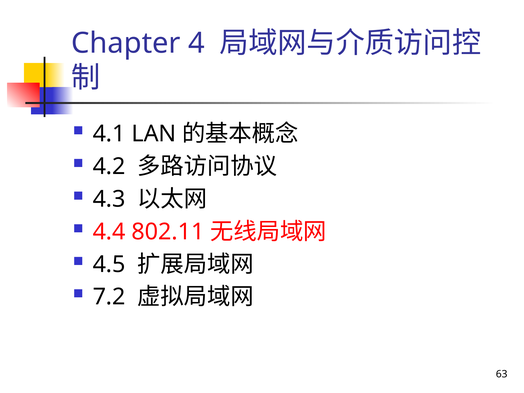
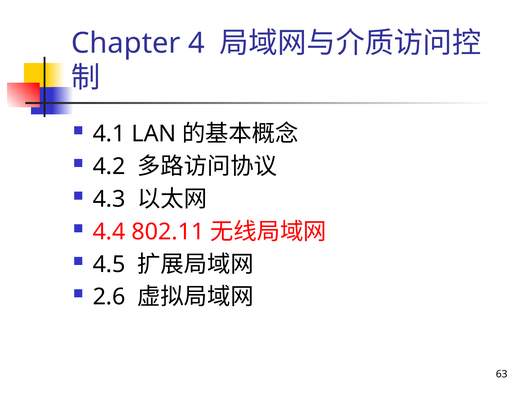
7.2: 7.2 -> 2.6 (109, 297)
